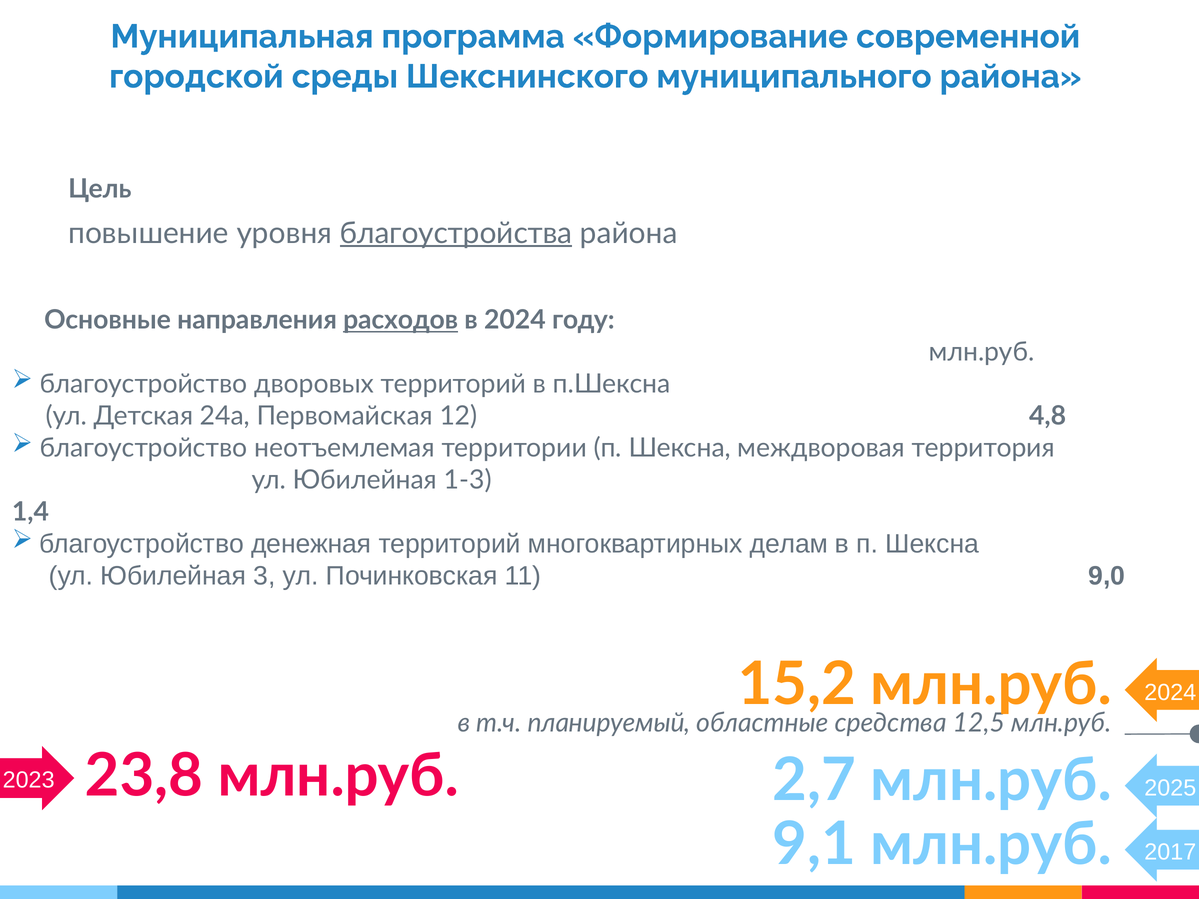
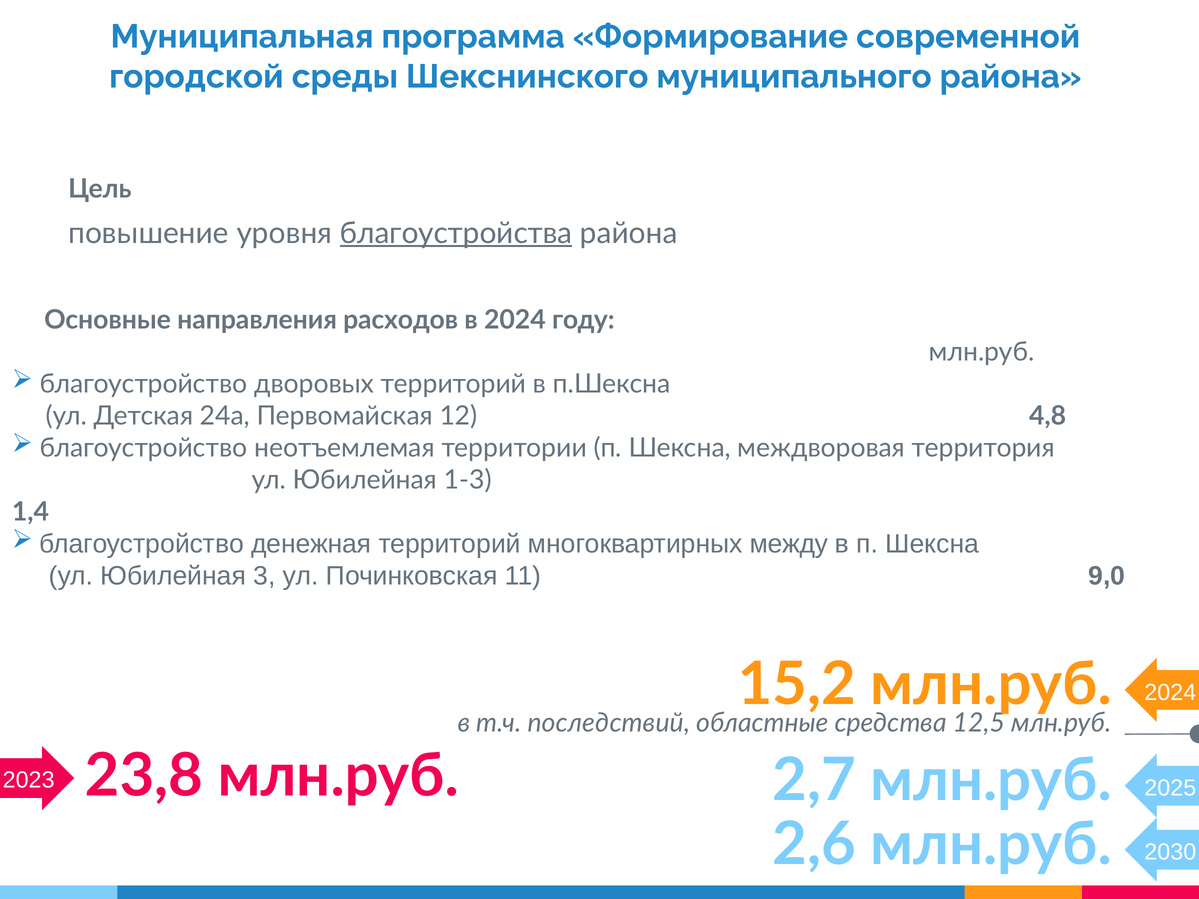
расходов underline: present -> none (401, 320)
делам: делам -> между (789, 544)
планируемый: планируемый -> последствий (609, 723)
9,1: 9,1 -> 2,6 (814, 845)
2017: 2017 -> 2030 (1170, 853)
